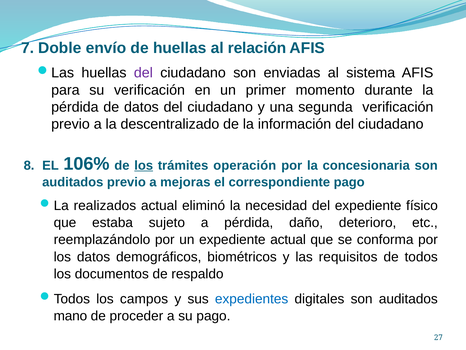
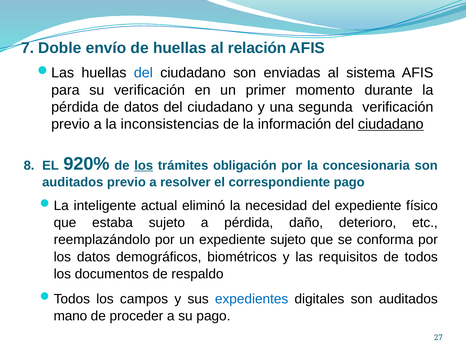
del colour: purple -> blue (143, 73)
descentralizado: descentralizado -> inconsistencias (170, 124)
ciudadano underline: none -> present (391, 124)
106%: 106% -> 920% (86, 164)
operación: operación -> obligación (245, 165)
mejoras: mejoras -> resolver (185, 182)
realizados: realizados -> inteligente (105, 205)
expediente actual: actual -> sujeto (288, 239)
